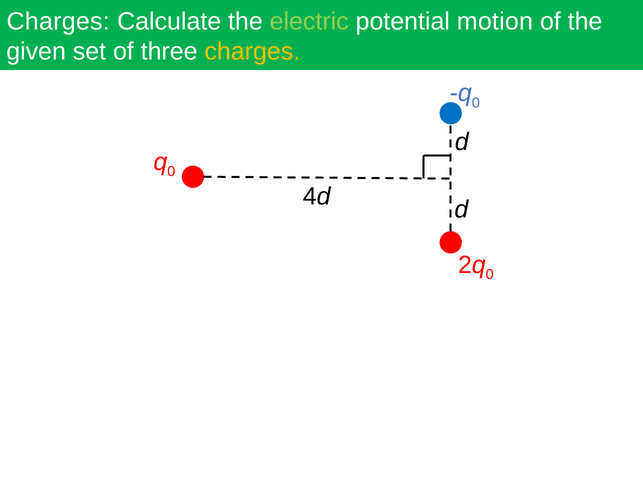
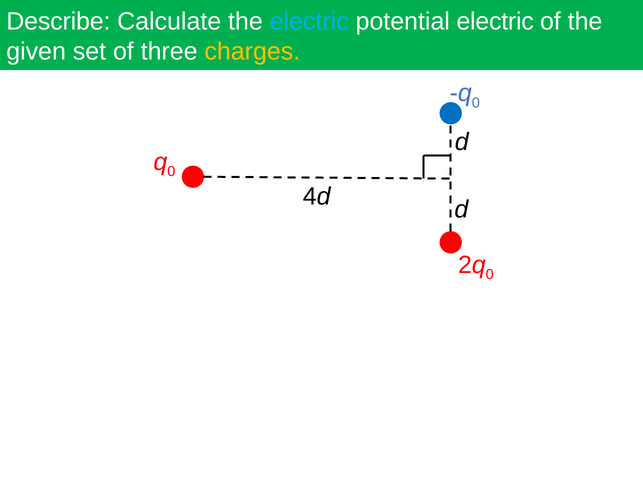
Charges: Charges -> Describe (58, 22)
electric colour: light green -> light blue (309, 22)
potential motion: motion -> electric (495, 22)
